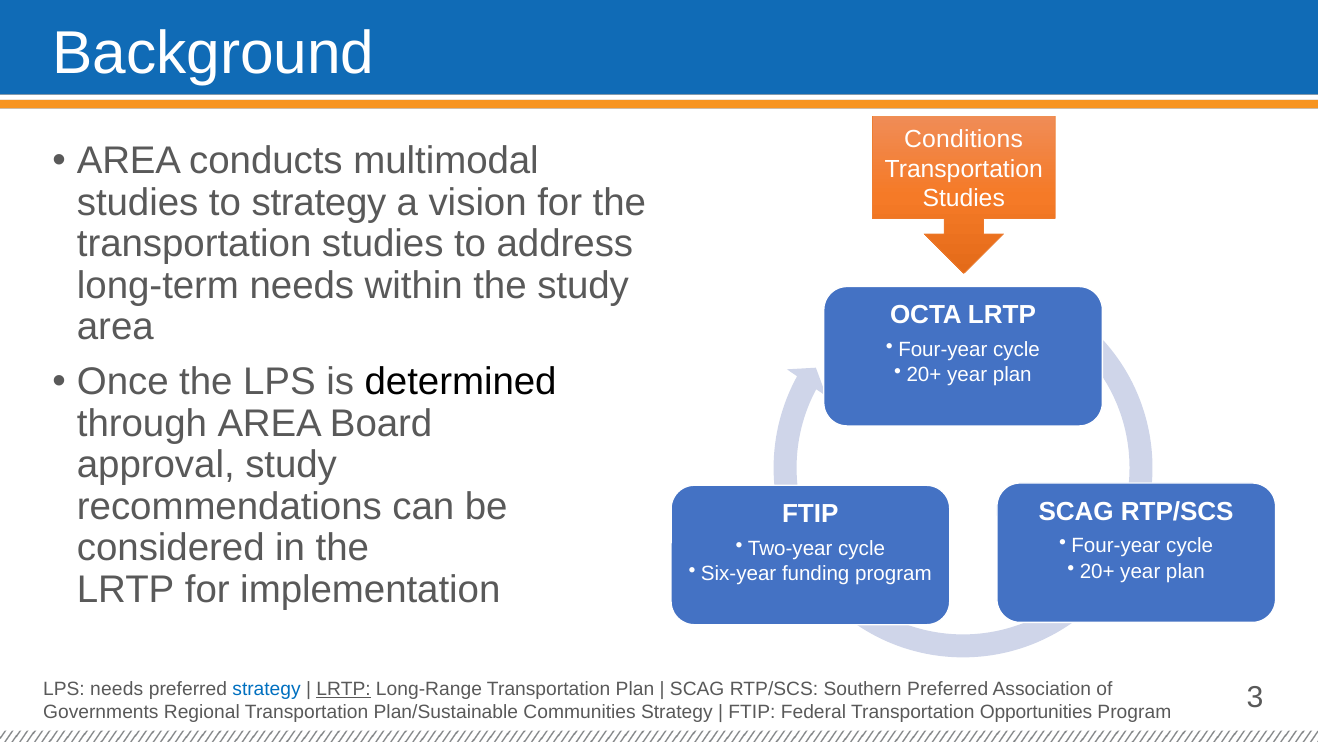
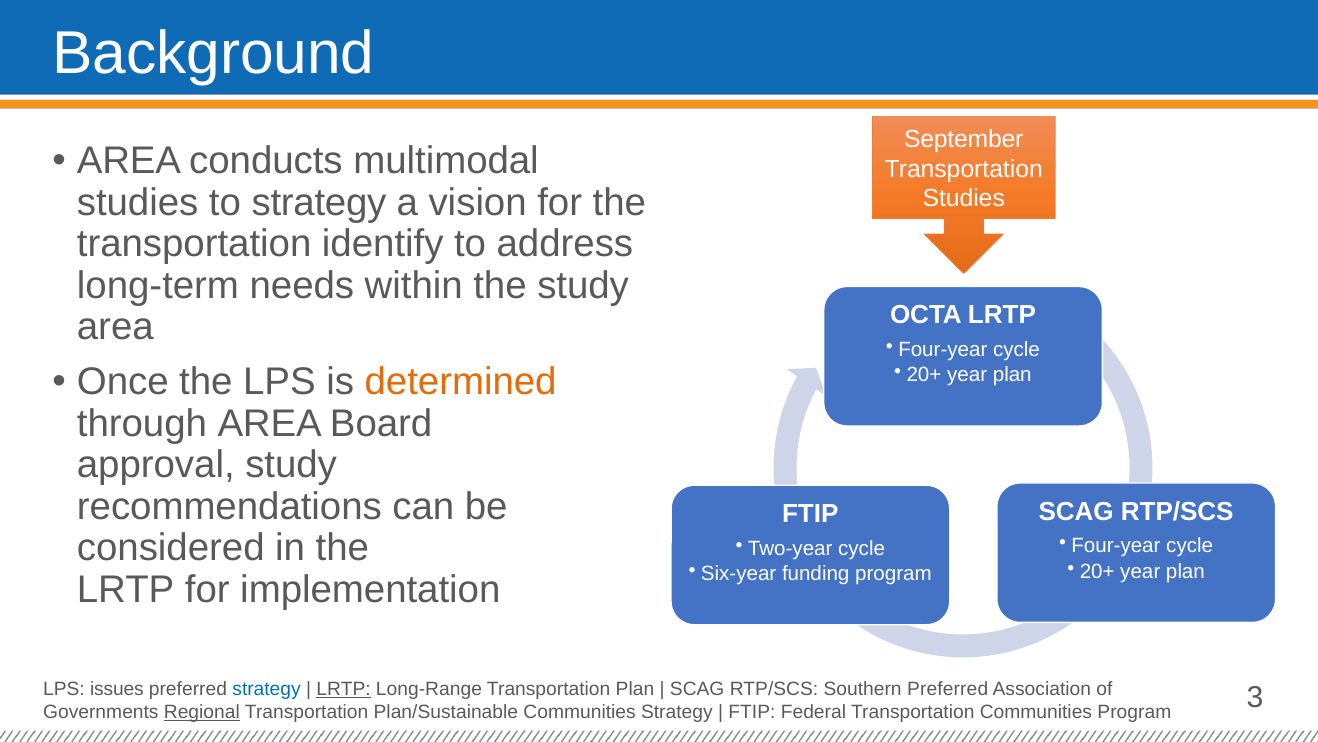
Conditions: Conditions -> September (964, 139)
studies: studies -> identify (383, 244)
determined colour: black -> orange (461, 382)
LPS needs: needs -> issues (117, 689)
Regional underline: none -> present (202, 712)
Transportation Opportunities: Opportunities -> Communities (1036, 712)
